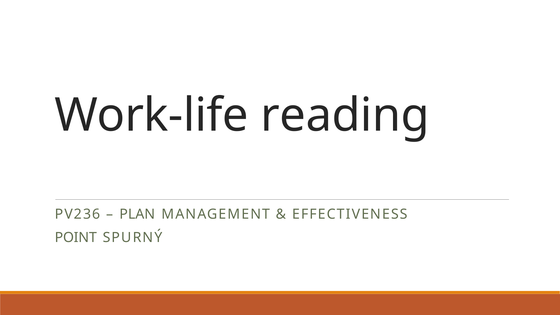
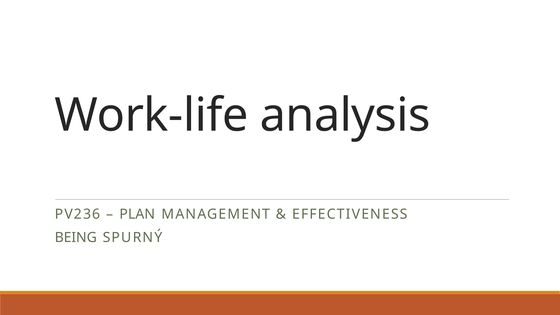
reading: reading -> analysis (345, 116)
POINT: POINT -> BEING (76, 238)
